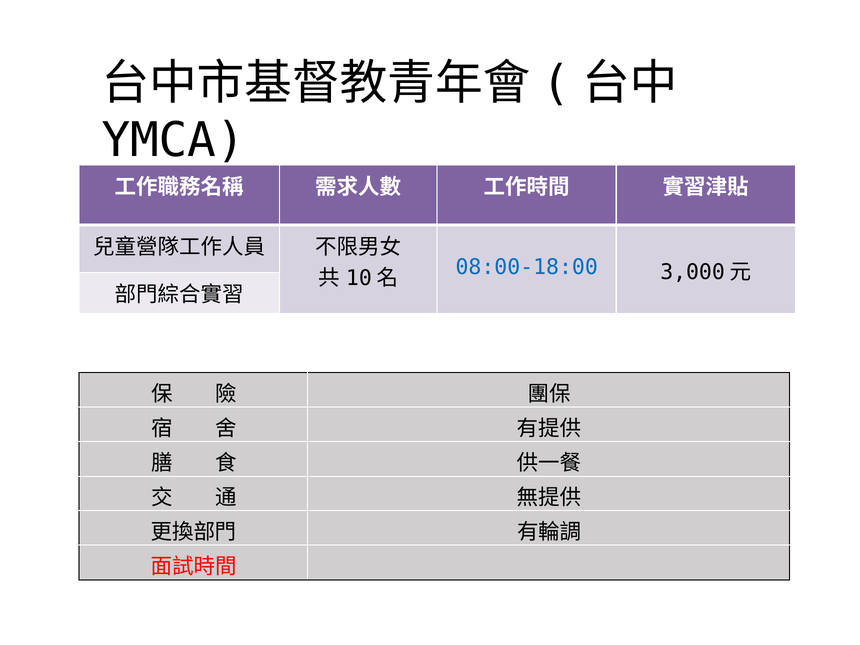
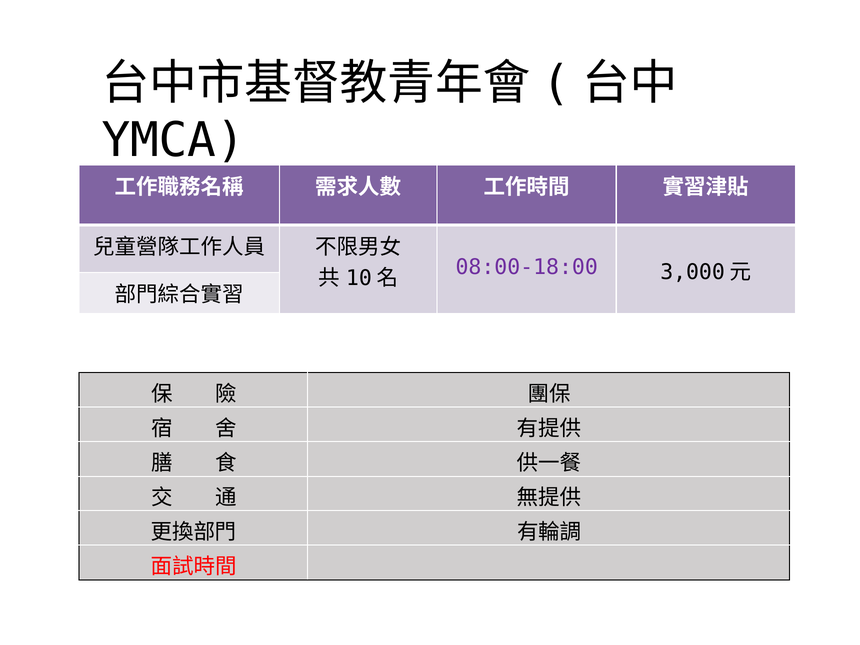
08:00-18:00 colour: blue -> purple (527, 267)
